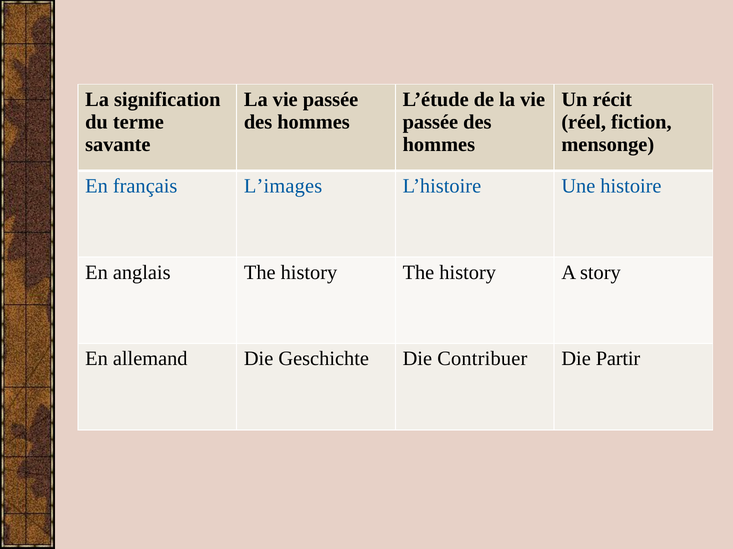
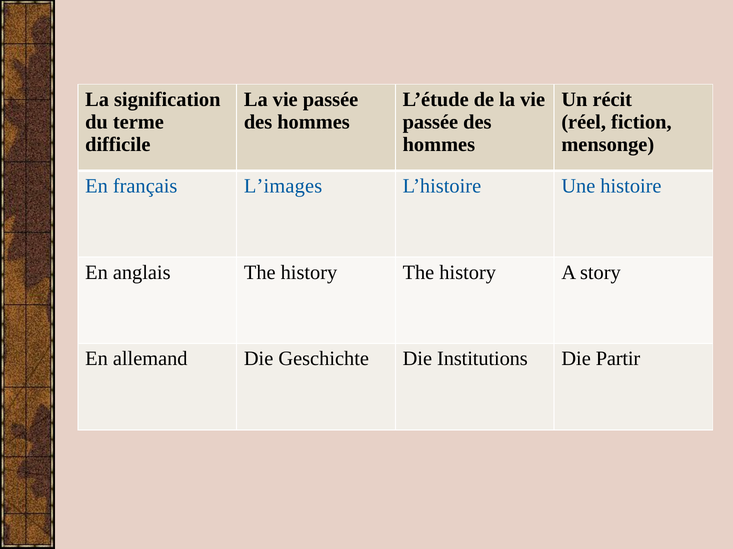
savante: savante -> difficile (118, 145)
Contribuer: Contribuer -> Institutions (482, 359)
